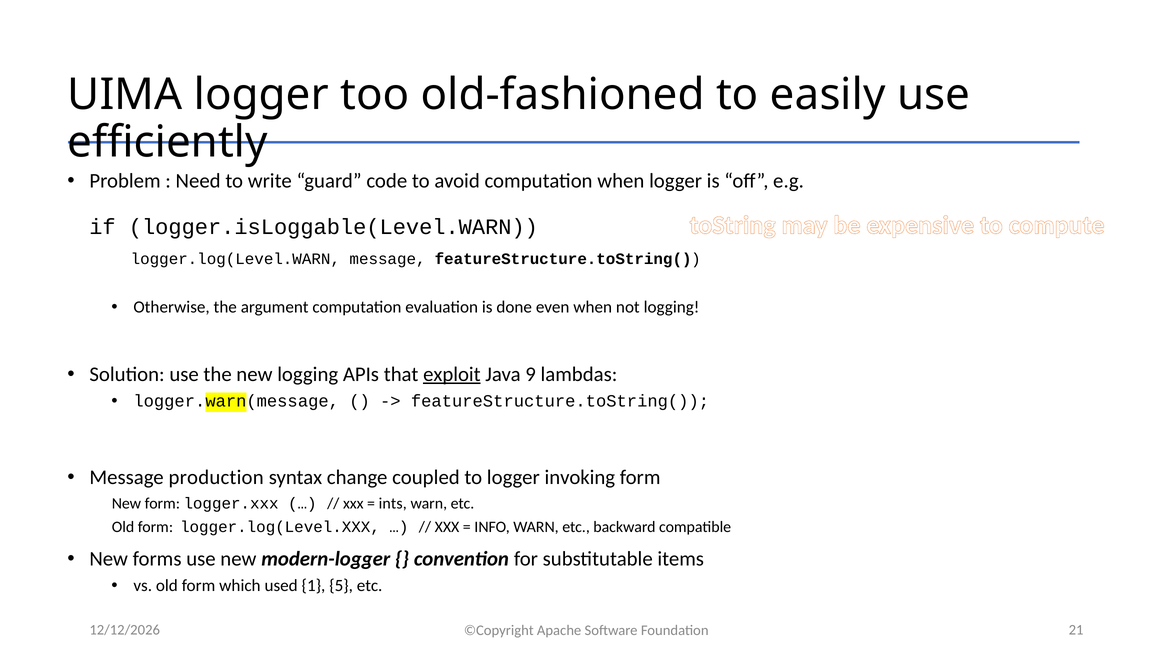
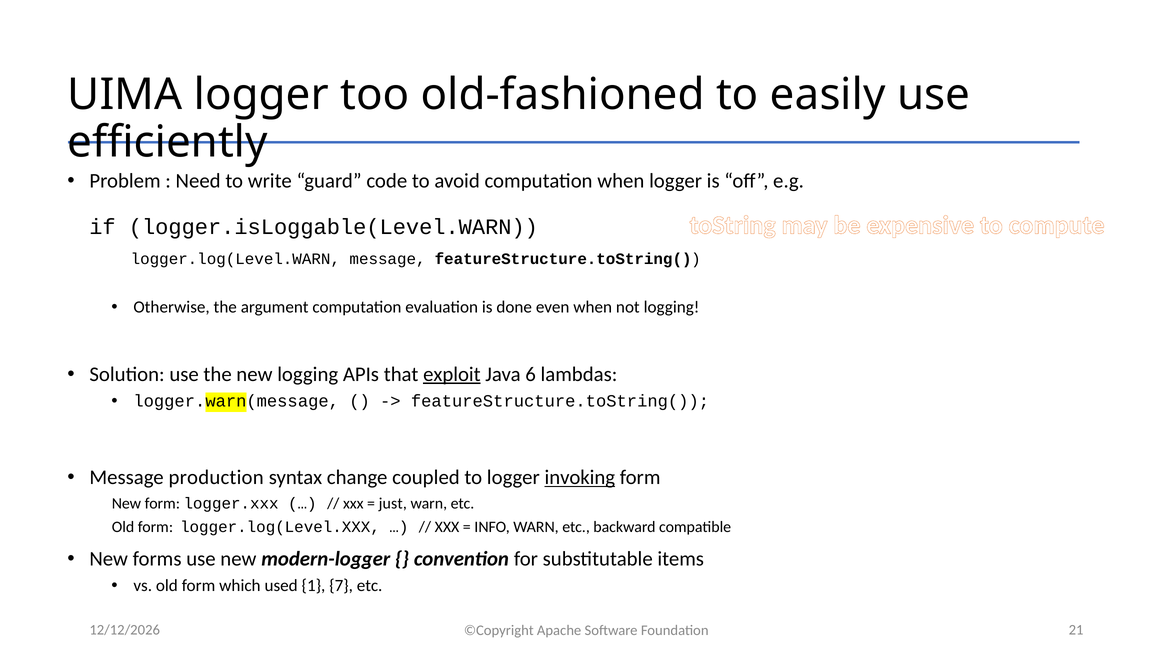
9: 9 -> 6 (531, 374)
invoking underline: none -> present (580, 477)
ints: ints -> just (393, 503)
5: 5 -> 7 (341, 585)
